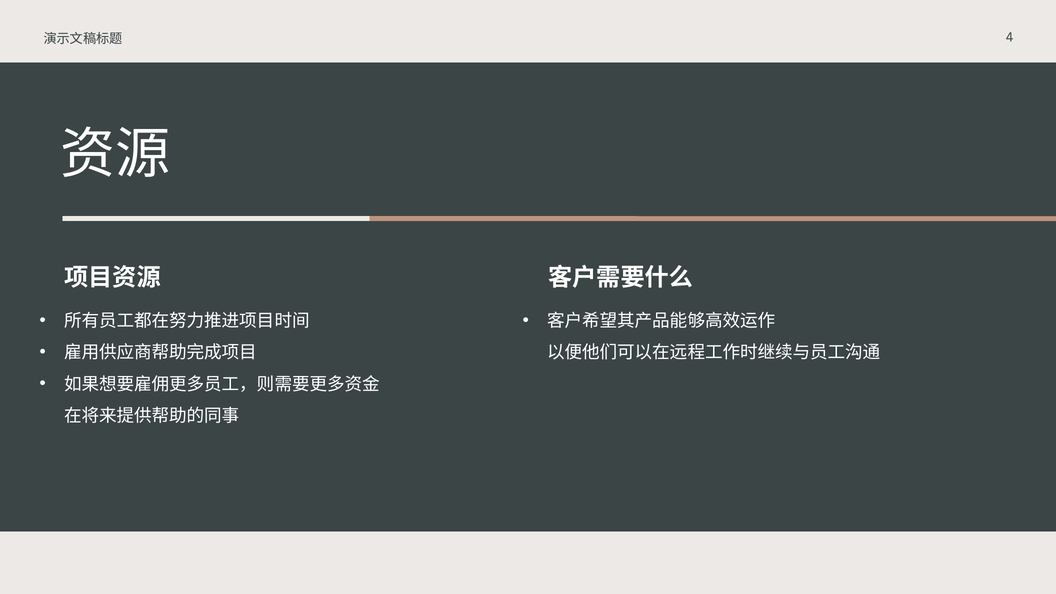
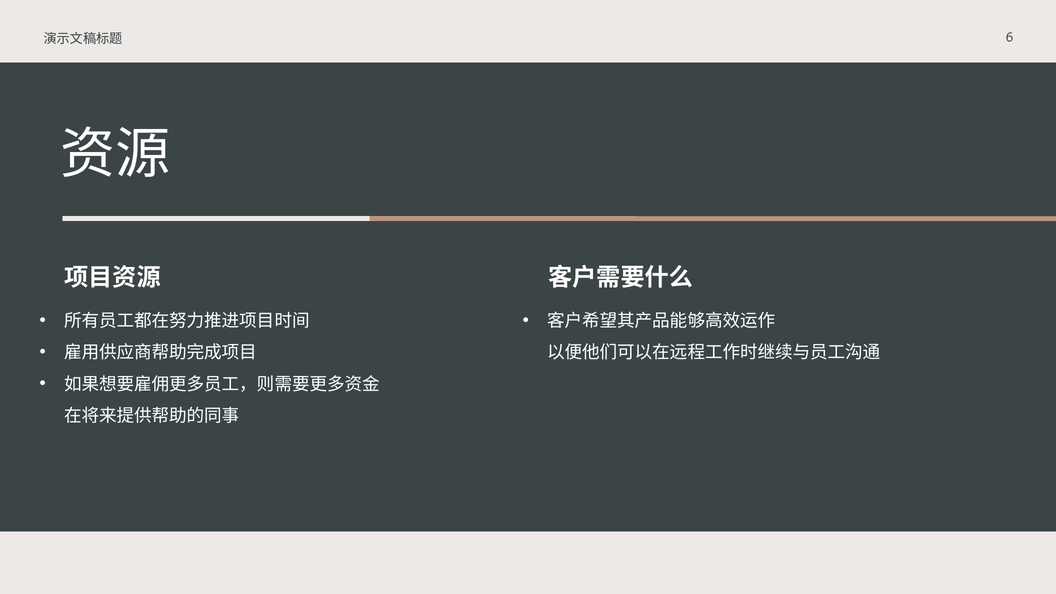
4: 4 -> 6 (1010, 38)
